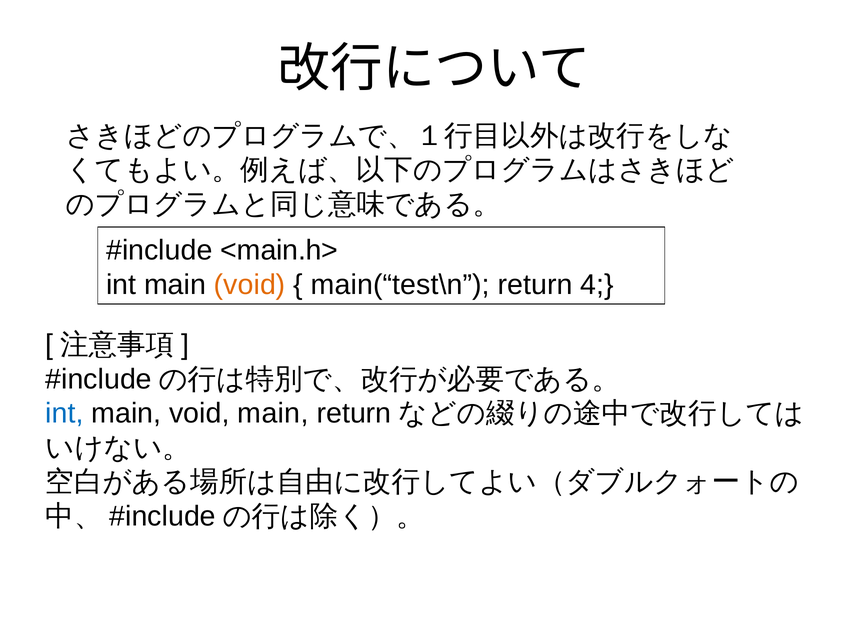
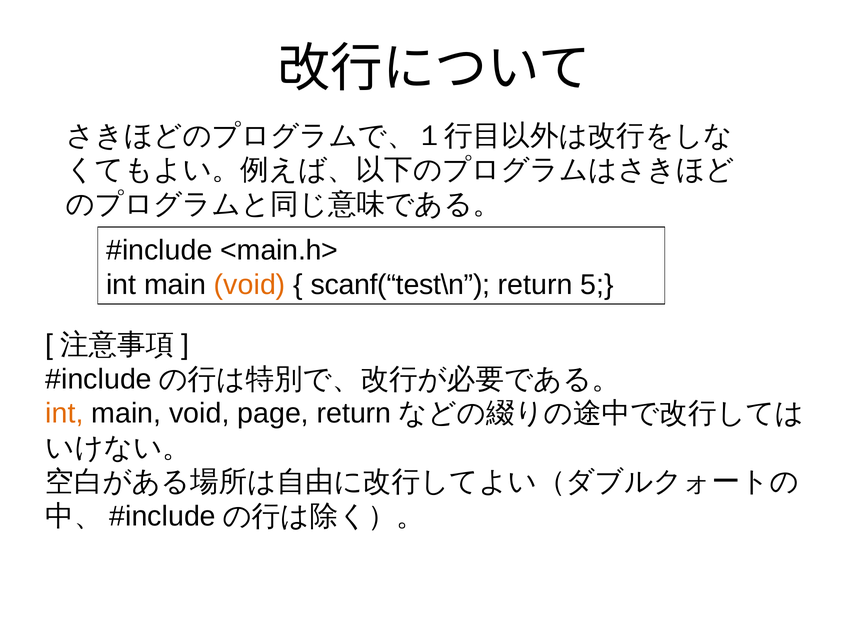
main(“test\n: main(“test\n -> scanf(“test\n (400, 285)
4: 4 -> 5 (597, 285)
int colour: blue -> orange (64, 413)
void main: main -> page (273, 413)
